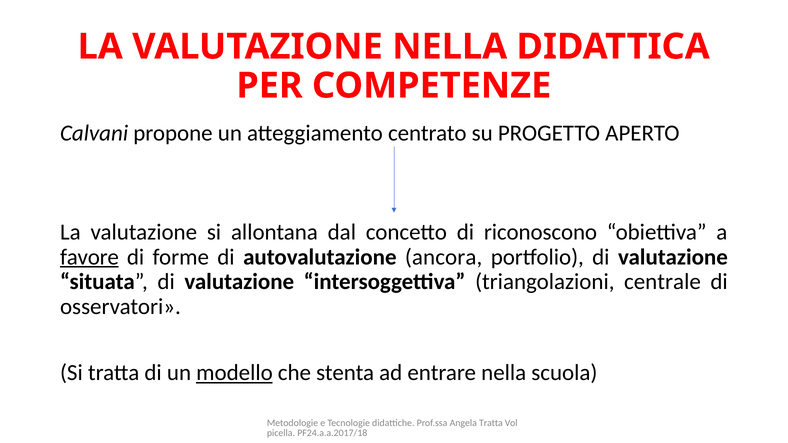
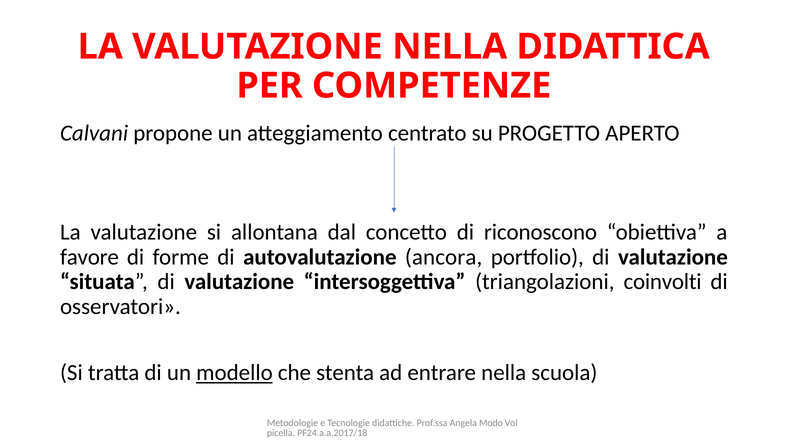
favore underline: present -> none (89, 257)
centrale: centrale -> coinvolti (663, 282)
Angela Tratta: Tratta -> Modo (491, 423)
